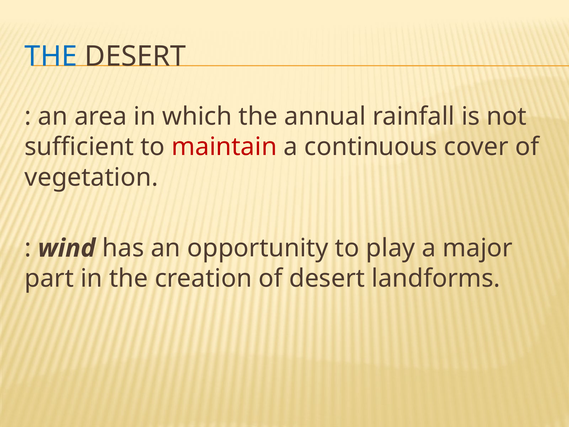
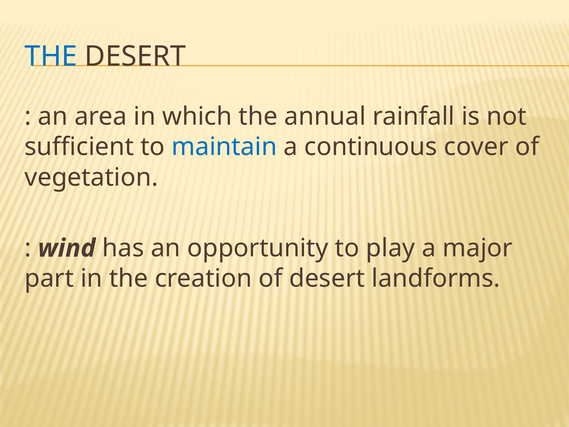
maintain colour: red -> blue (224, 147)
